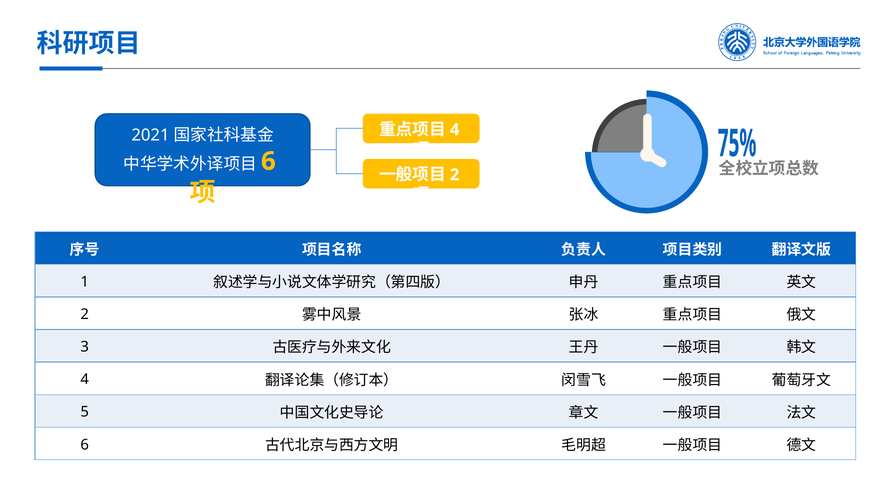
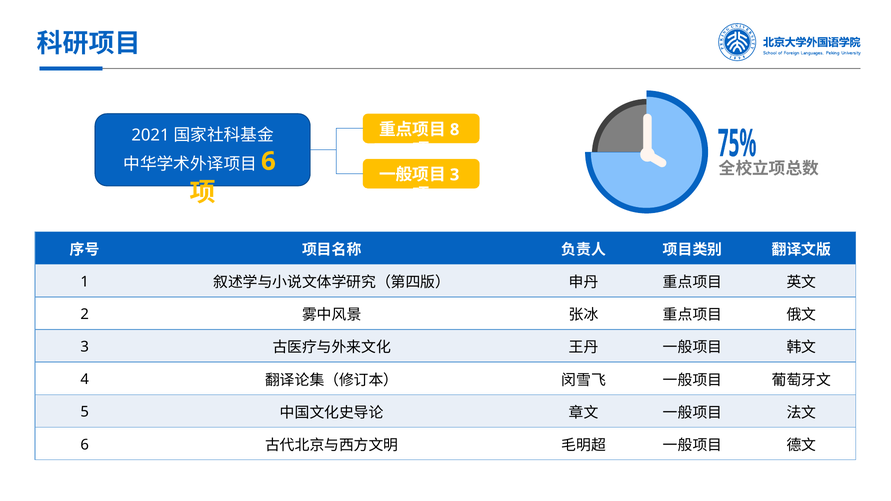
4: 4 -> 8 (455, 130)
2: 2 -> 3 (455, 175)
